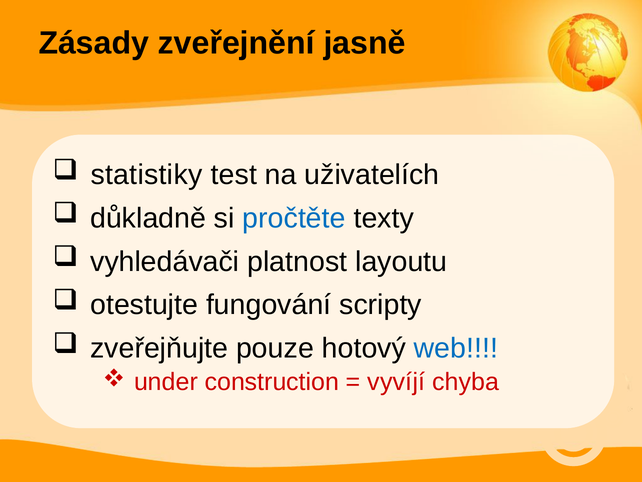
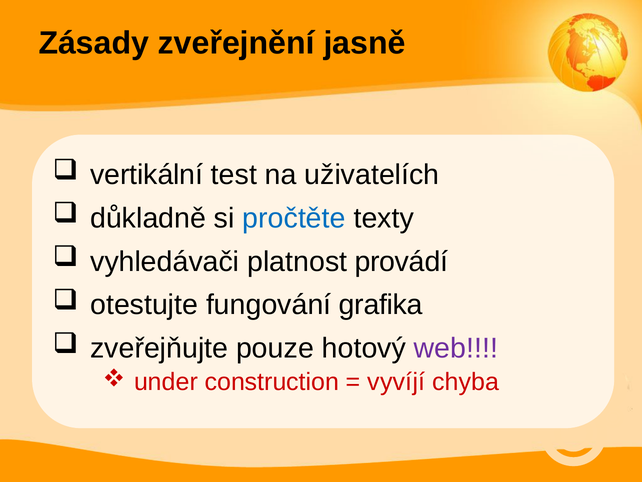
statistiky: statistiky -> vertikální (147, 175)
layoutu: layoutu -> provádí (401, 261)
scripty: scripty -> grafika (381, 305)
web colour: blue -> purple (456, 348)
